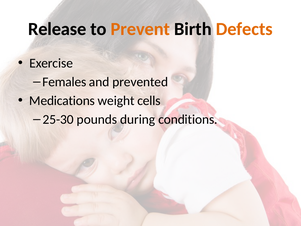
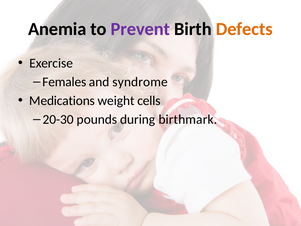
Release: Release -> Anemia (57, 29)
Prevent colour: orange -> purple (140, 29)
prevented: prevented -> syndrome (140, 82)
25-30: 25-30 -> 20-30 (58, 119)
conditions: conditions -> birthmark (188, 119)
